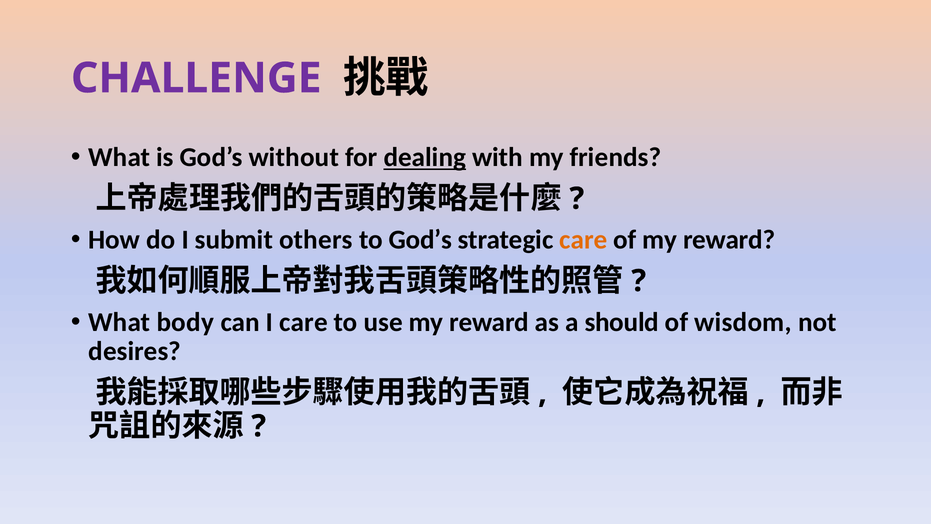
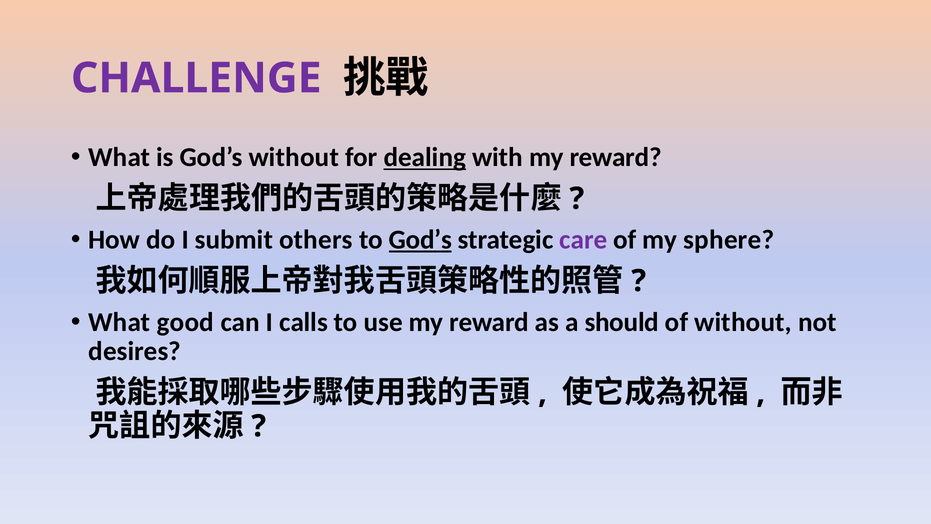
with my friends: friends -> reward (616, 157)
God’s underline: none -> present (420, 240)
care colour: orange -> purple (583, 240)
of my reward: reward -> sphere (729, 240)
body: body -> good (185, 322)
I care: care -> calls (304, 322)
of wisdom: wisdom -> without (743, 322)
